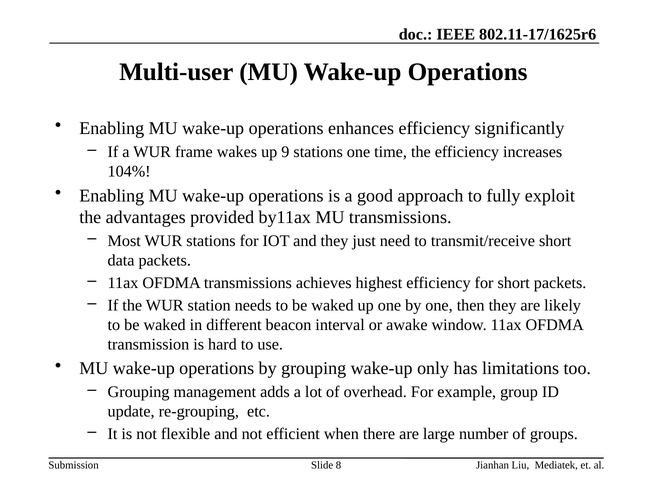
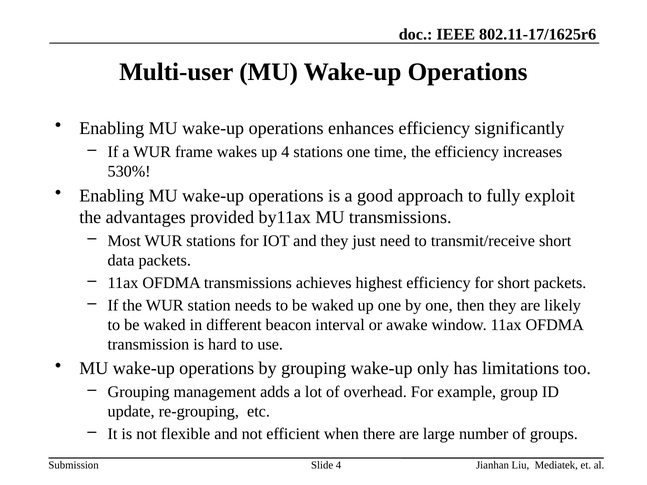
up 9: 9 -> 4 (285, 152)
104%: 104% -> 530% (129, 172)
Slide 8: 8 -> 4 (339, 465)
